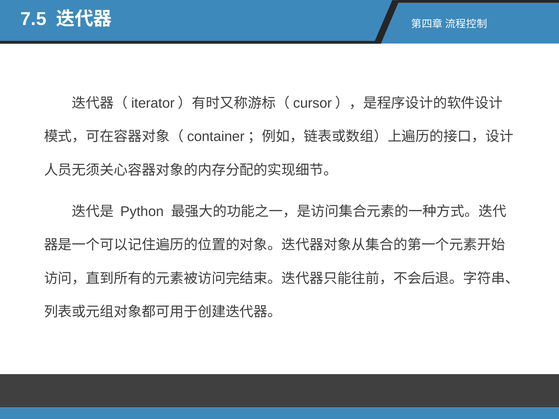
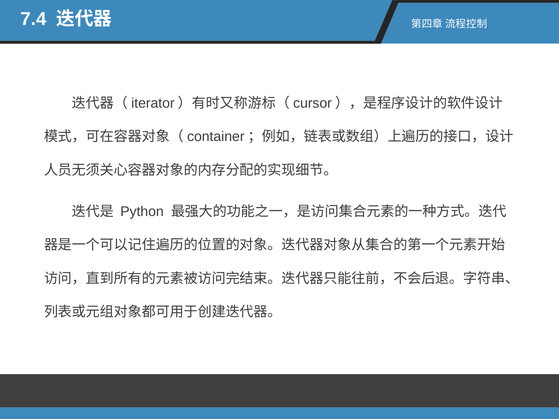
7.5: 7.5 -> 7.4 (33, 19)
